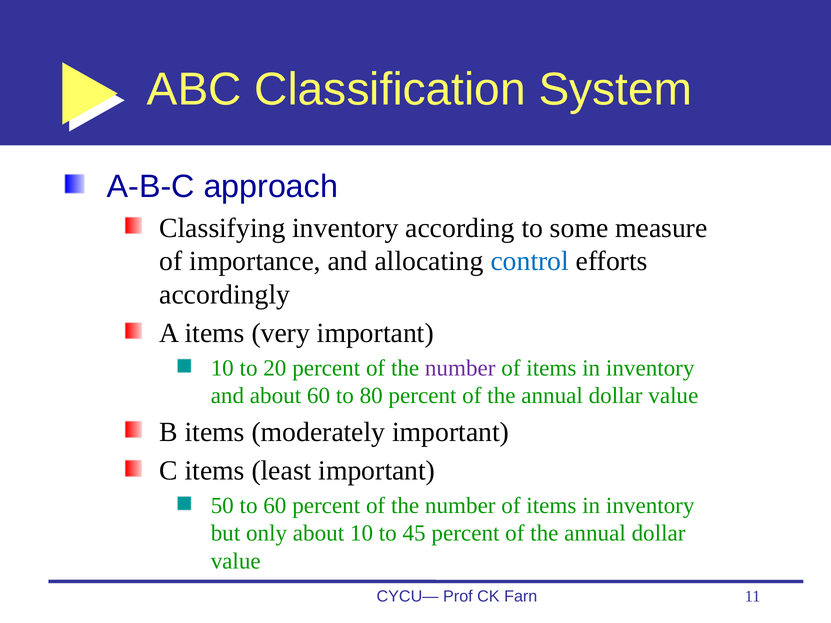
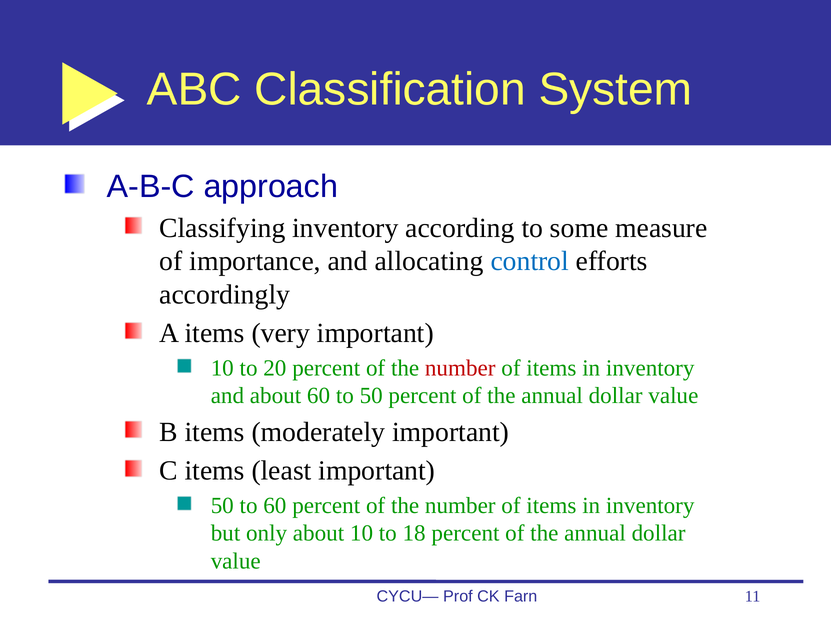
number colour: purple -> red (460, 368)
to 80: 80 -> 50 (371, 396)
45: 45 -> 18 (414, 533)
